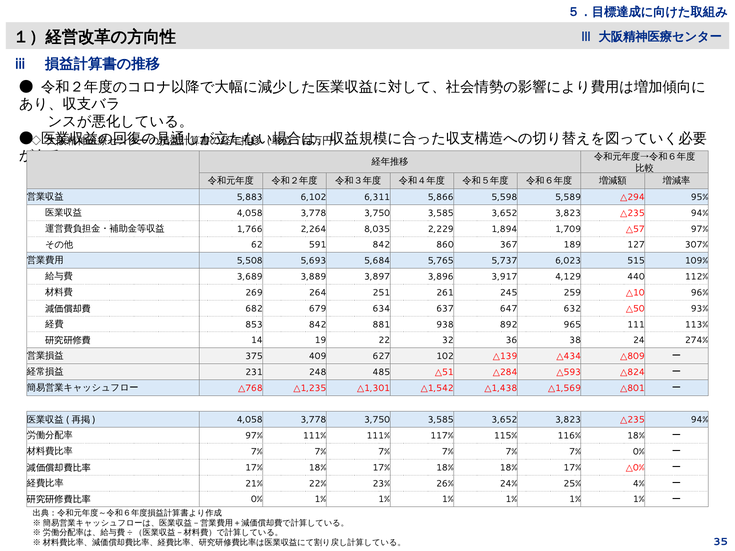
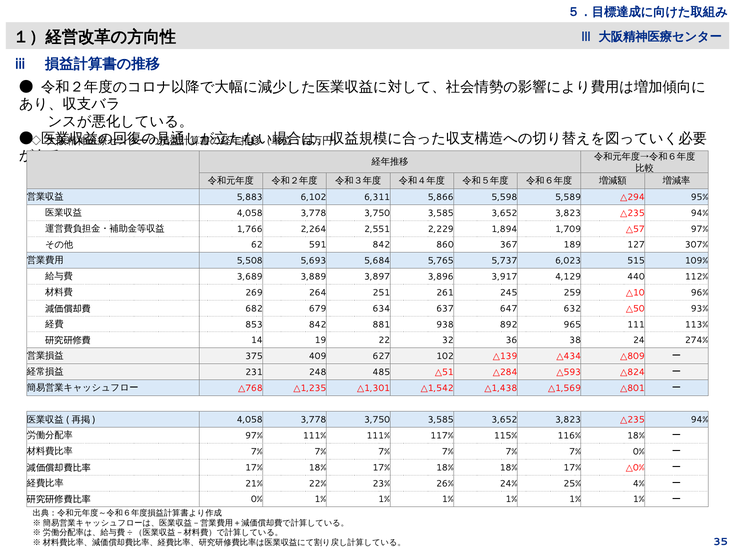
8,035: 8,035 -> 2,551 (377, 229)
